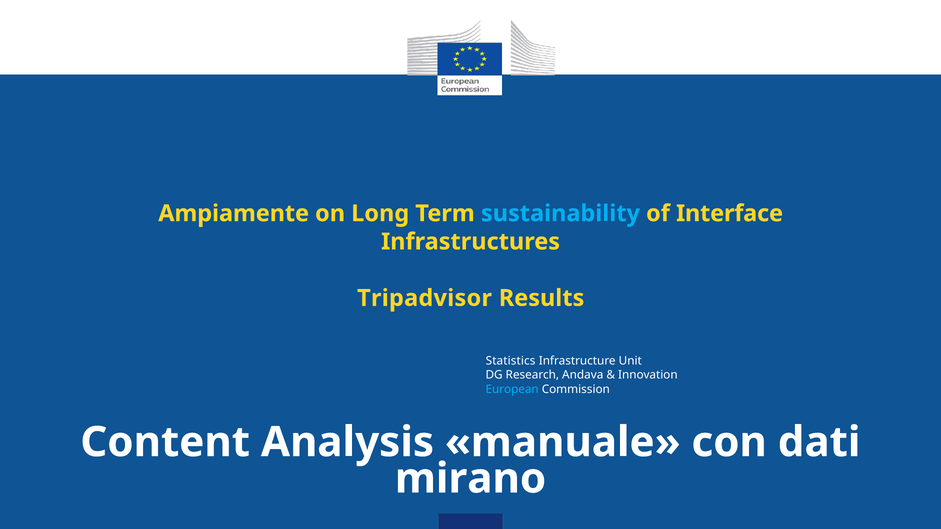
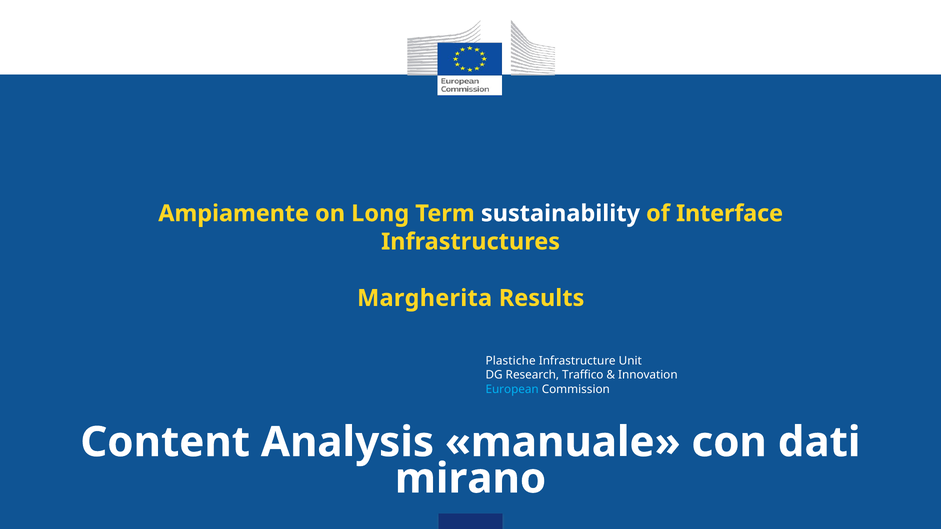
sustainability colour: light blue -> white (560, 214)
Tripadvisor: Tripadvisor -> Margherita (425, 298)
Statistics: Statistics -> Plastiche (511, 361)
Andava: Andava -> Traffico (583, 375)
